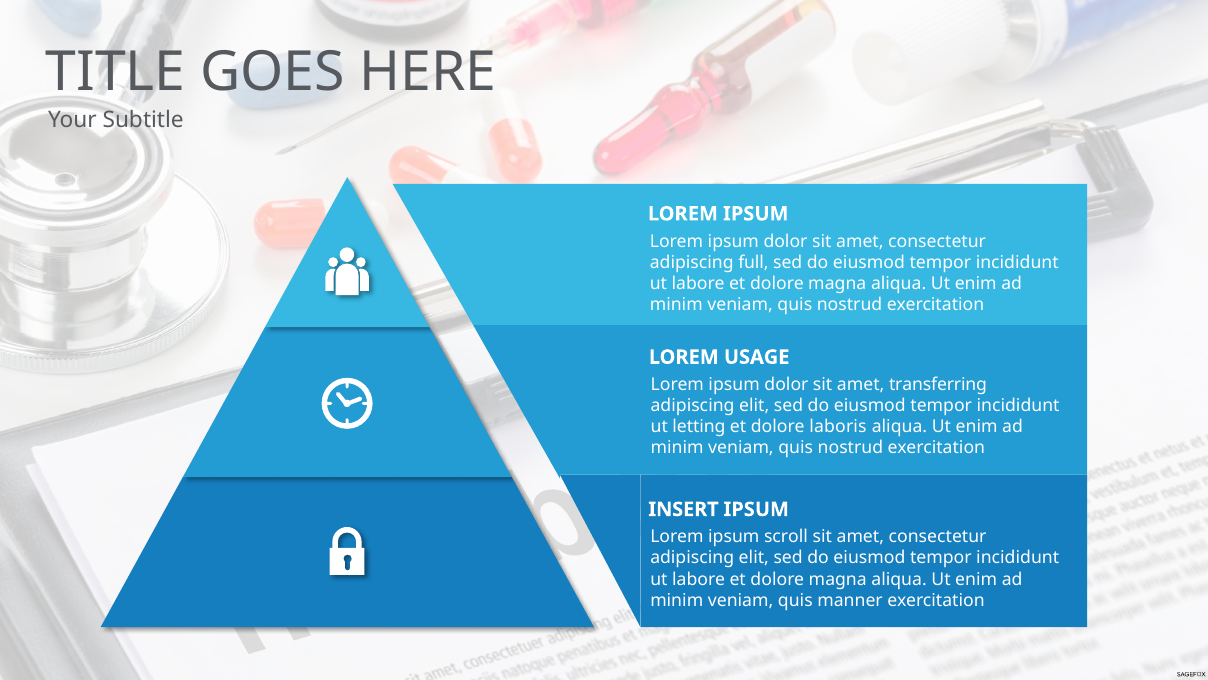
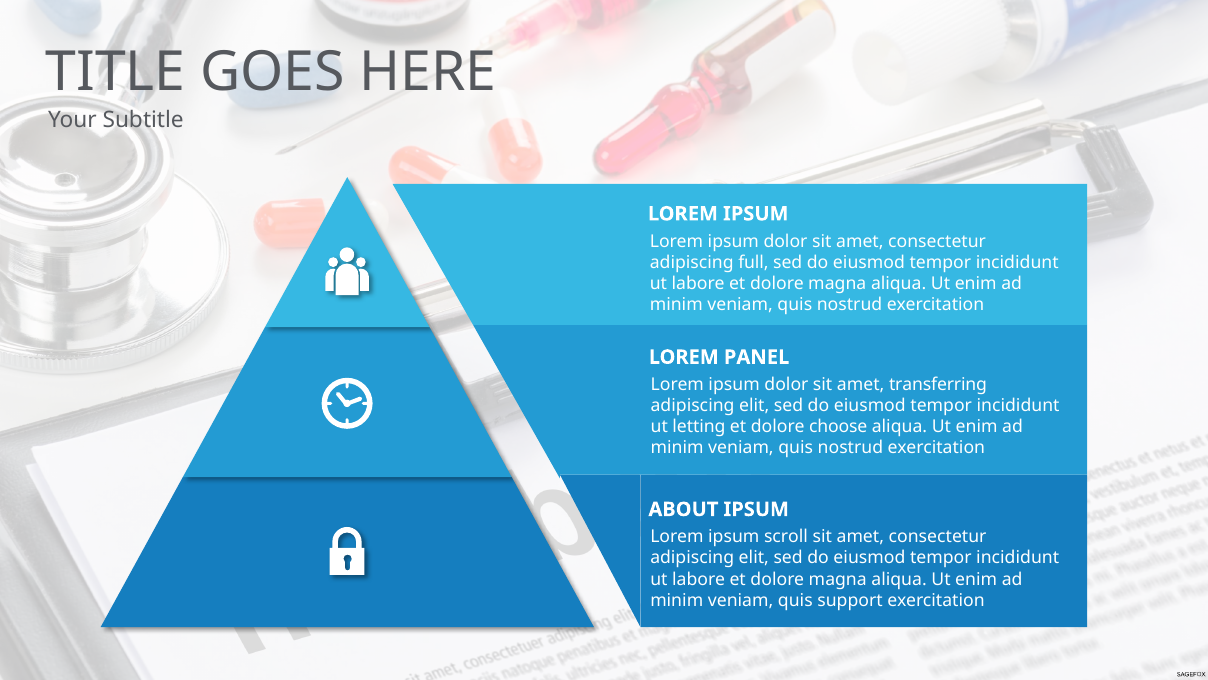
USAGE: USAGE -> PANEL (757, 357)
laboris: laboris -> choose (838, 427)
INSERT: INSERT -> ABOUT (683, 509)
manner: manner -> support (850, 600)
